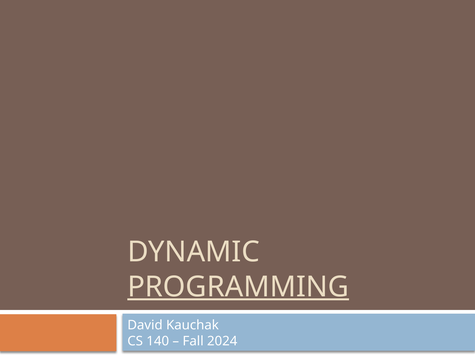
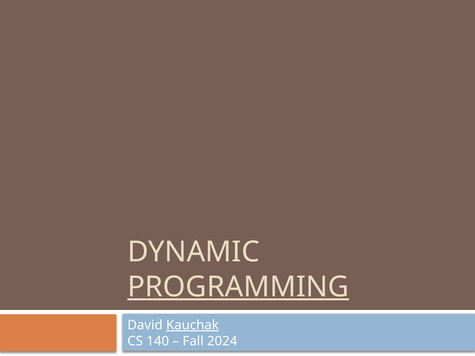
Kauchak underline: none -> present (192, 325)
